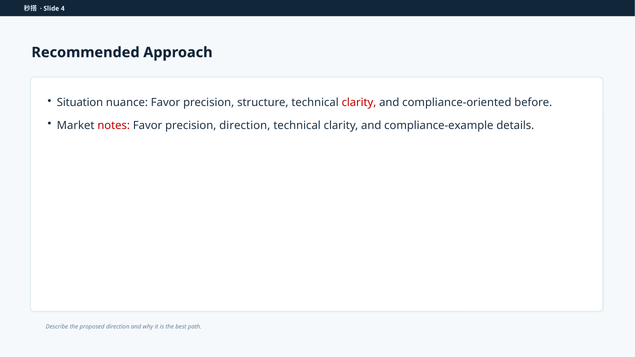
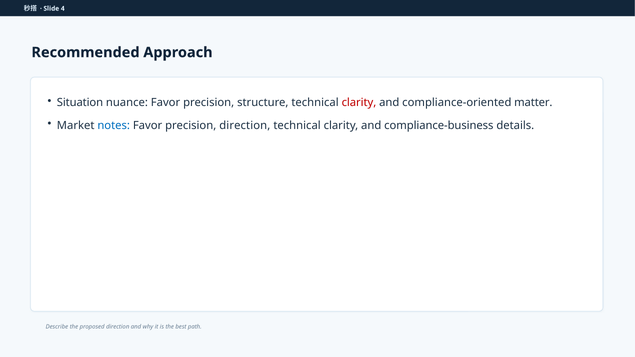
before: before -> matter (533, 103)
notes colour: red -> blue (114, 126)
compliance-example: compliance-example -> compliance-business (439, 126)
